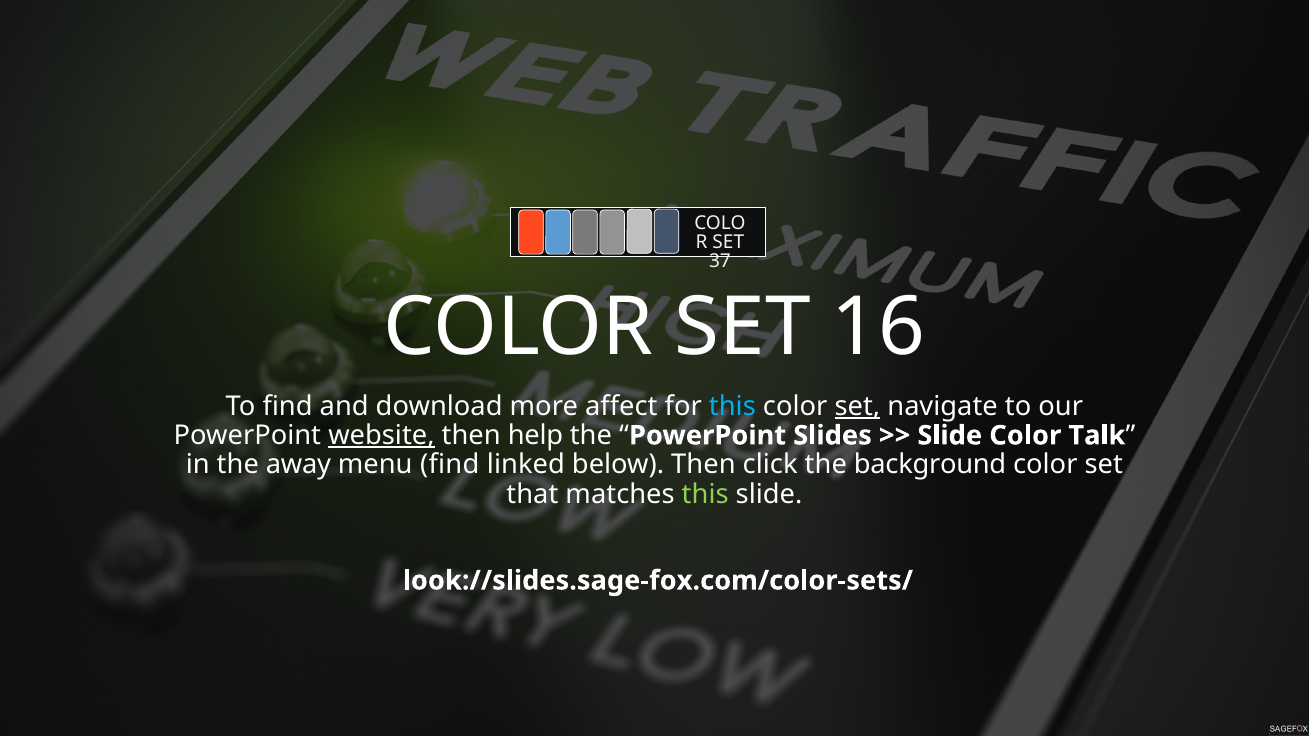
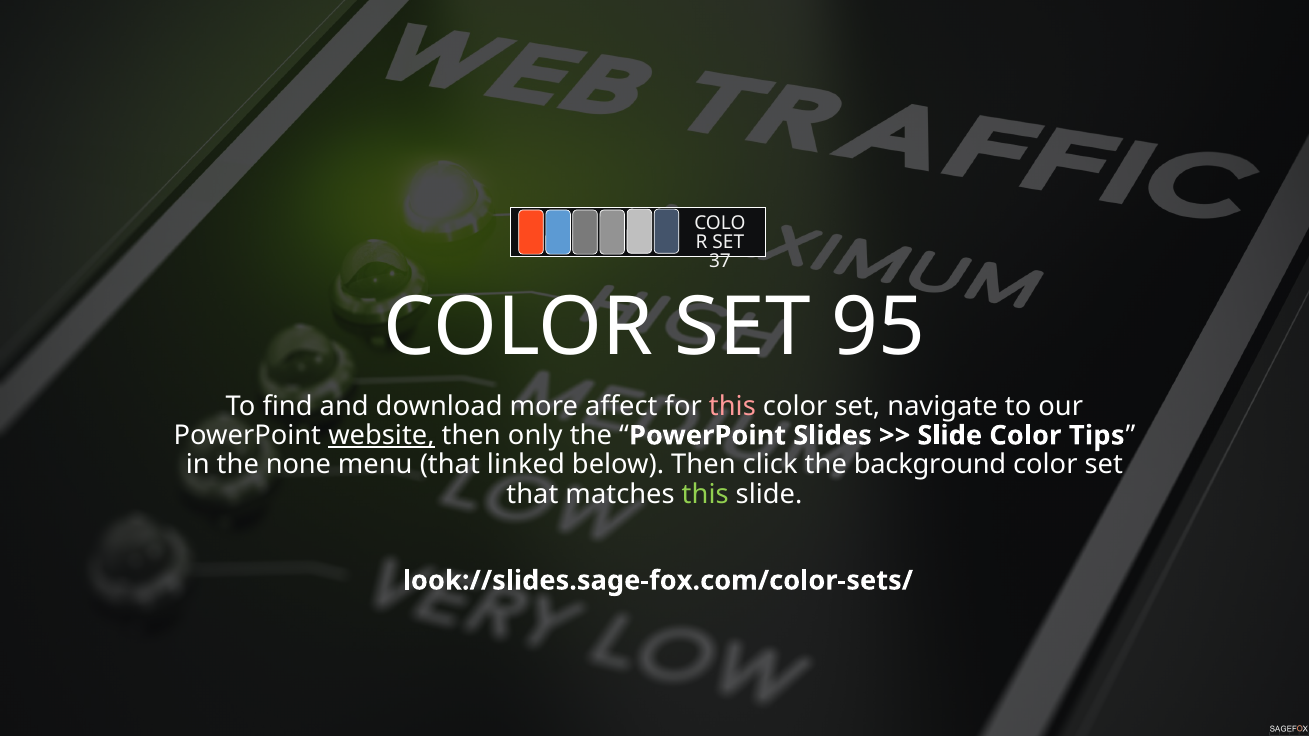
16: 16 -> 95 (879, 327)
this colour: light blue -> pink (732, 406)
set underline: present -> none (857, 406)
help: help -> only (535, 436)
Talk: Talk -> Tips (1097, 436)
away: away -> none (298, 465)
menu find: find -> that (450, 465)
